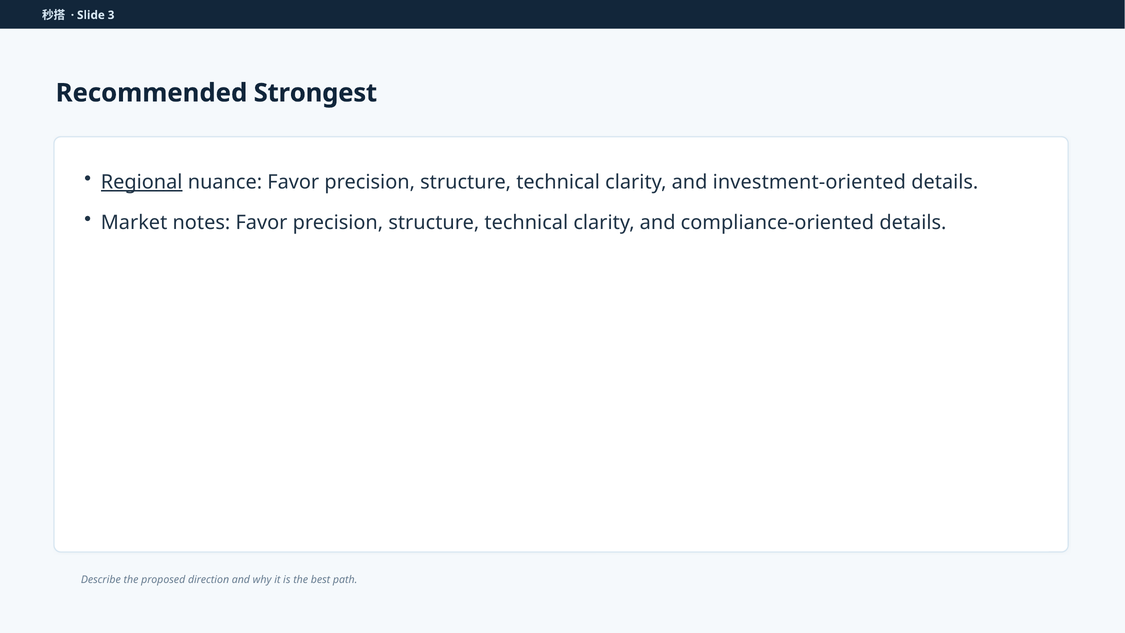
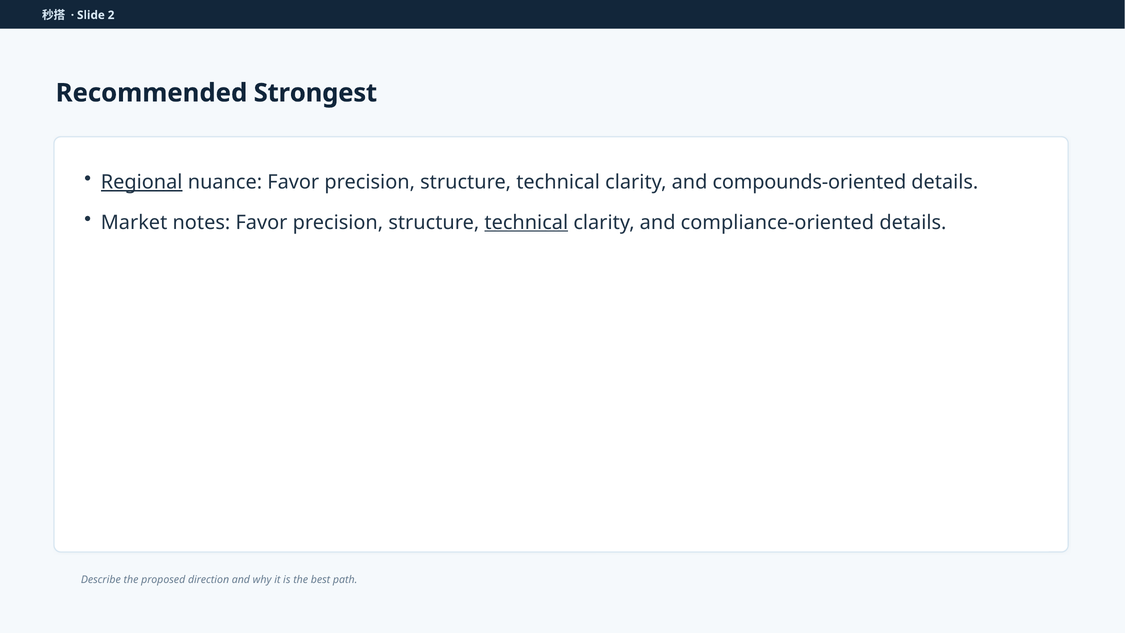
3: 3 -> 2 (111, 15)
investment-oriented: investment-oriented -> compounds-oriented (809, 182)
technical underline: none -> present (526, 222)
